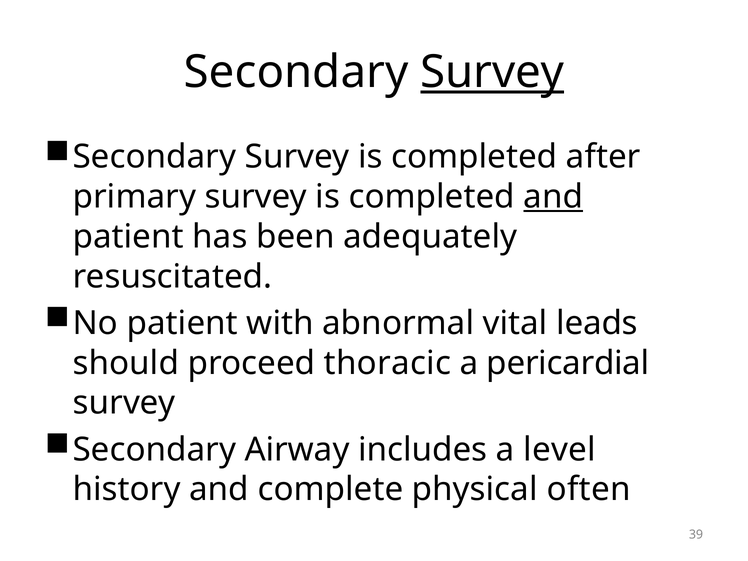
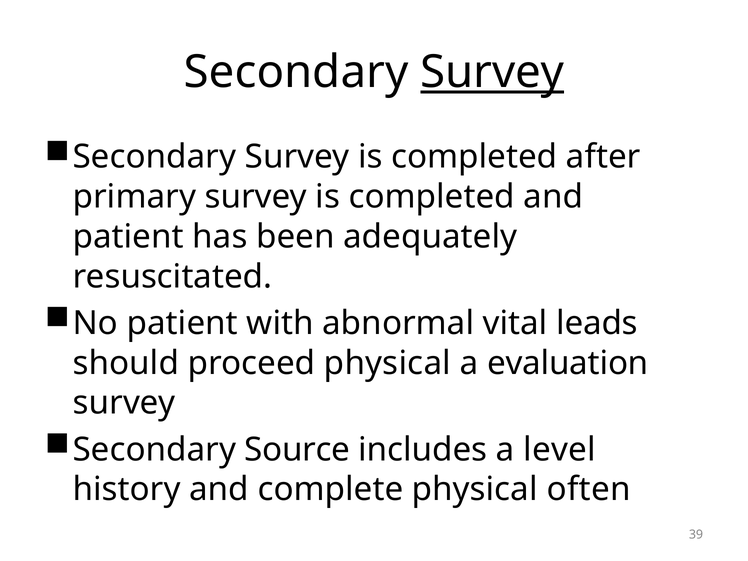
and underline: present -> none (553, 197)
proceed thoracic: thoracic -> physical (387, 363)
pericardial: pericardial -> evaluation (568, 363)
Airway: Airway -> Source (297, 450)
